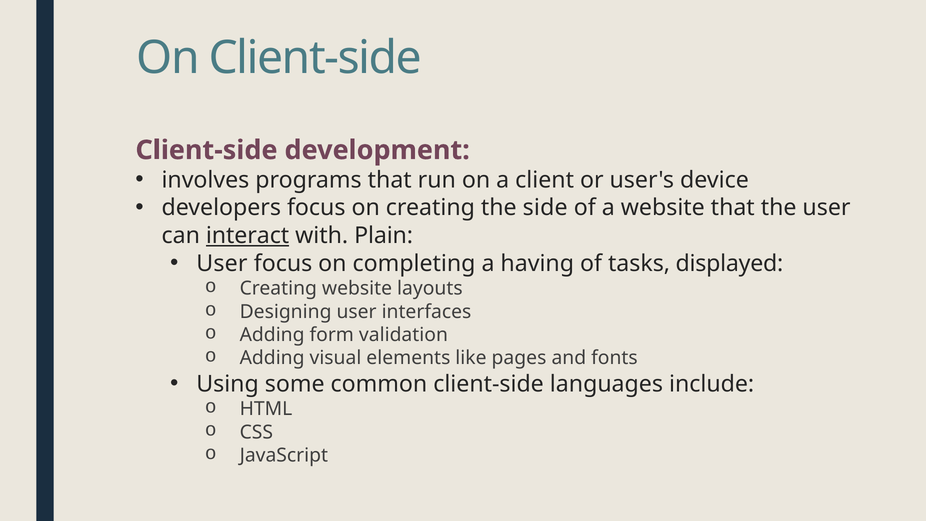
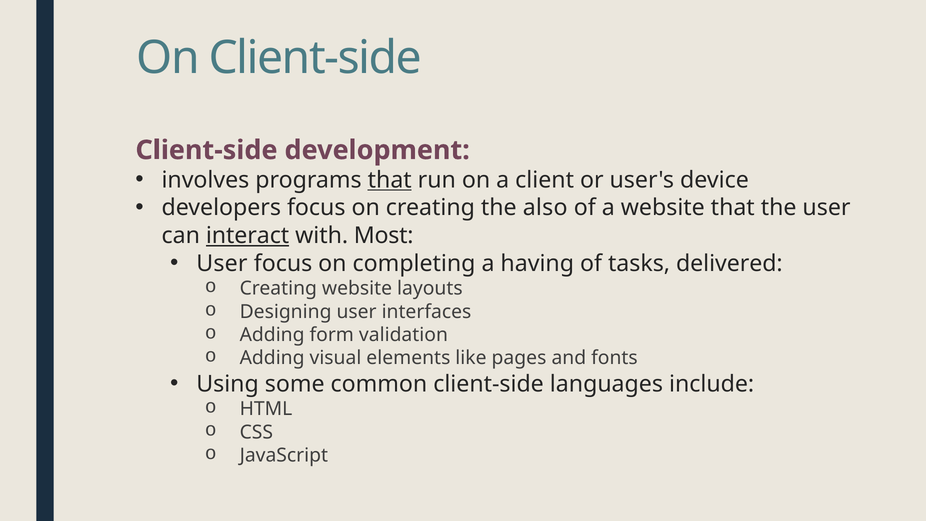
that underline: none -> present (390, 180)
side: side -> also (545, 208)
Plain: Plain -> Most (384, 236)
displayed: displayed -> delivered (729, 263)
